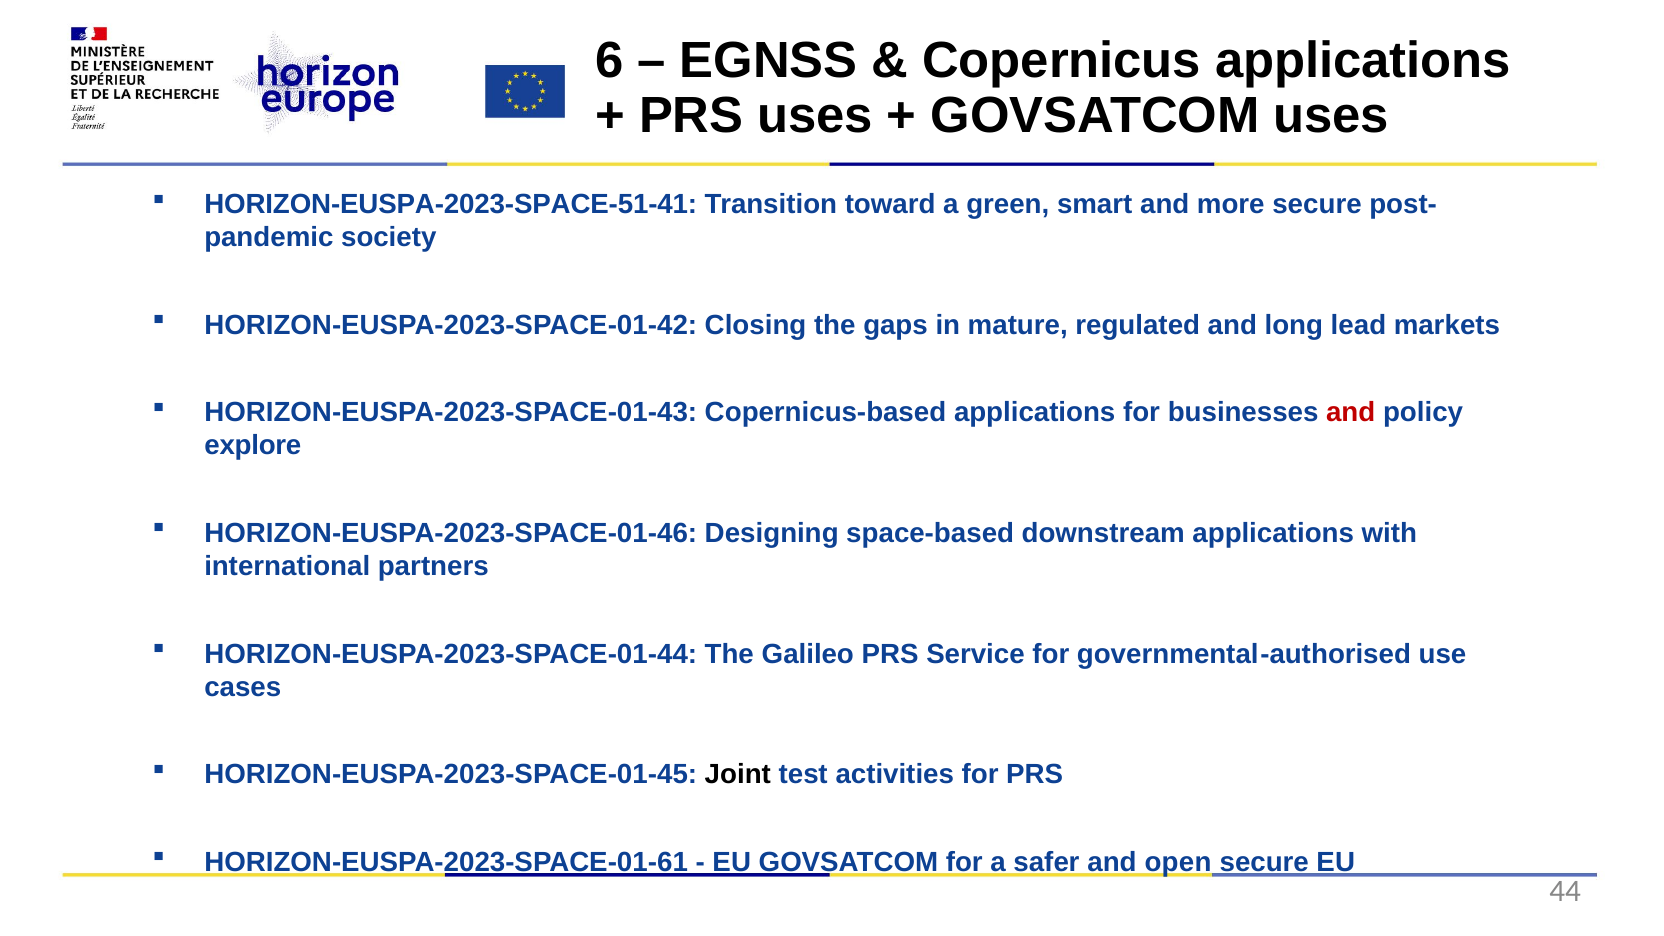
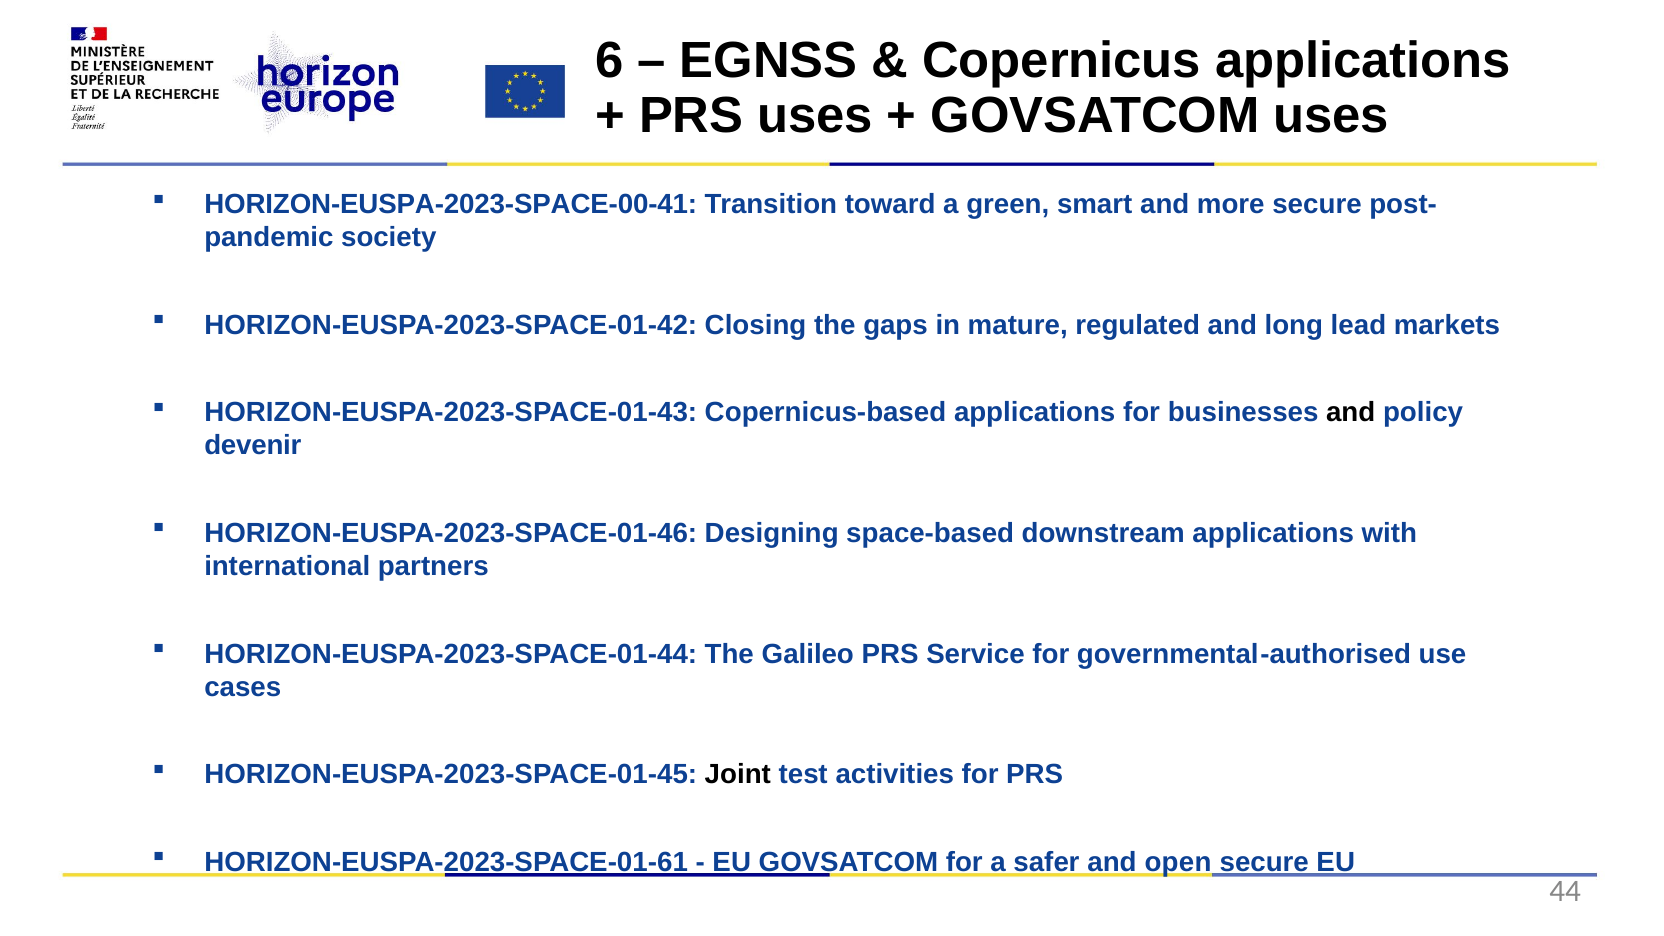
HORIZON-EUSPA-2023-SPACE-51-41: HORIZON-EUSPA-2023-SPACE-51-41 -> HORIZON-EUSPA-2023-SPACE-00-41 (451, 204)
and colour: red -> black (1351, 413)
explore: explore -> devenir (253, 446)
